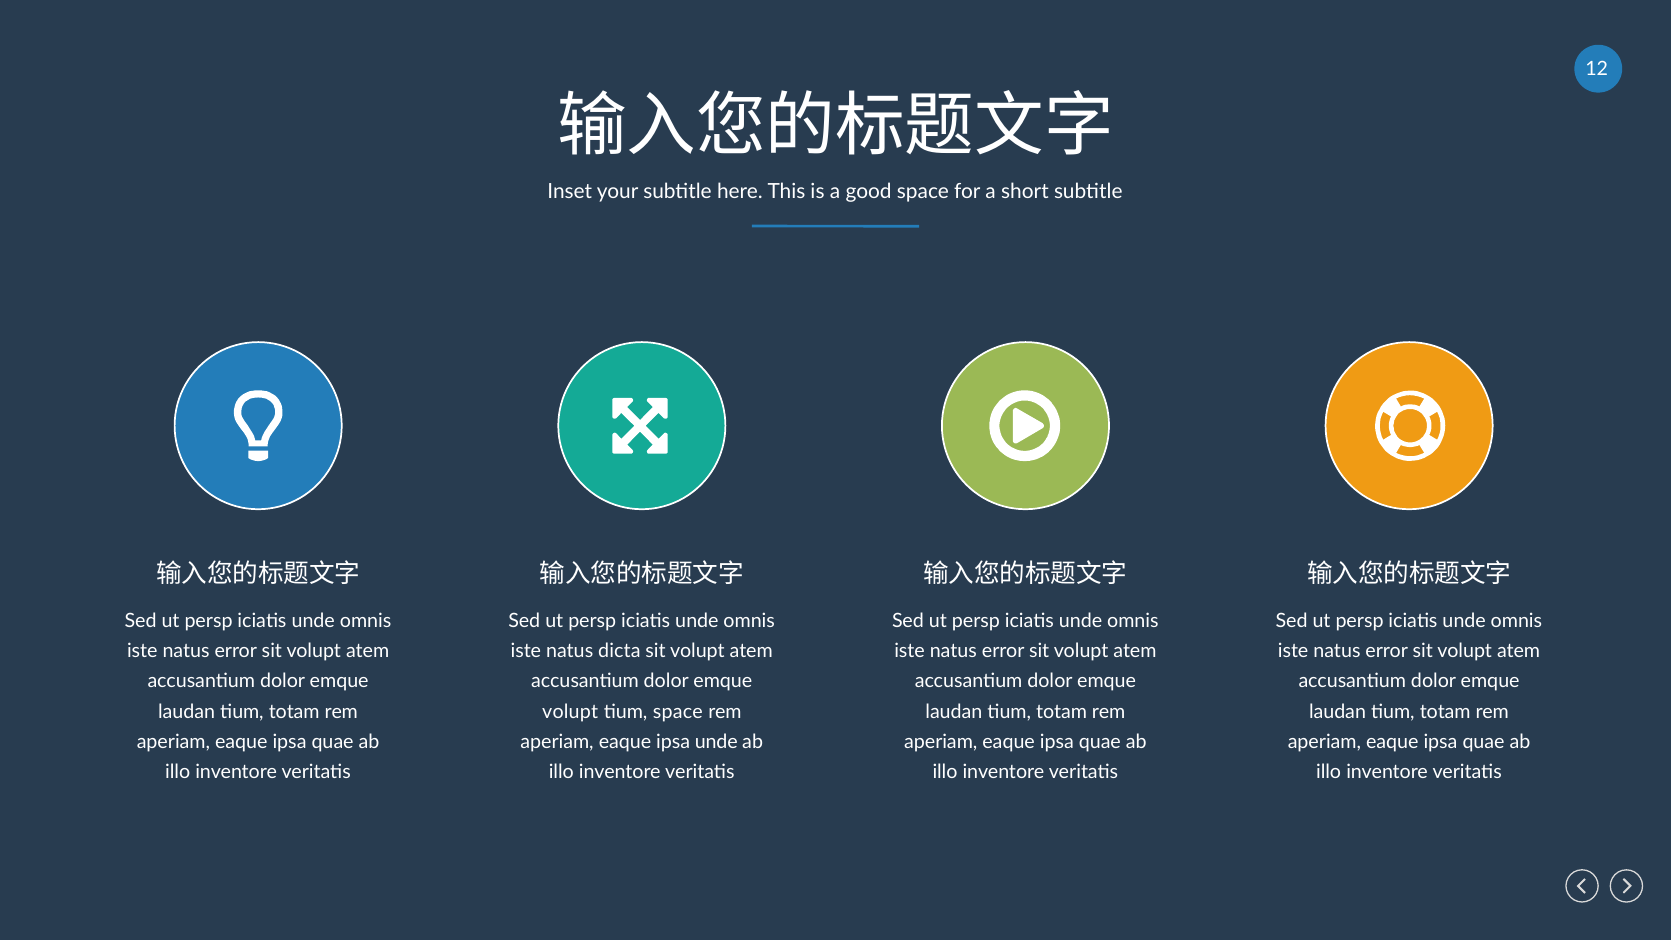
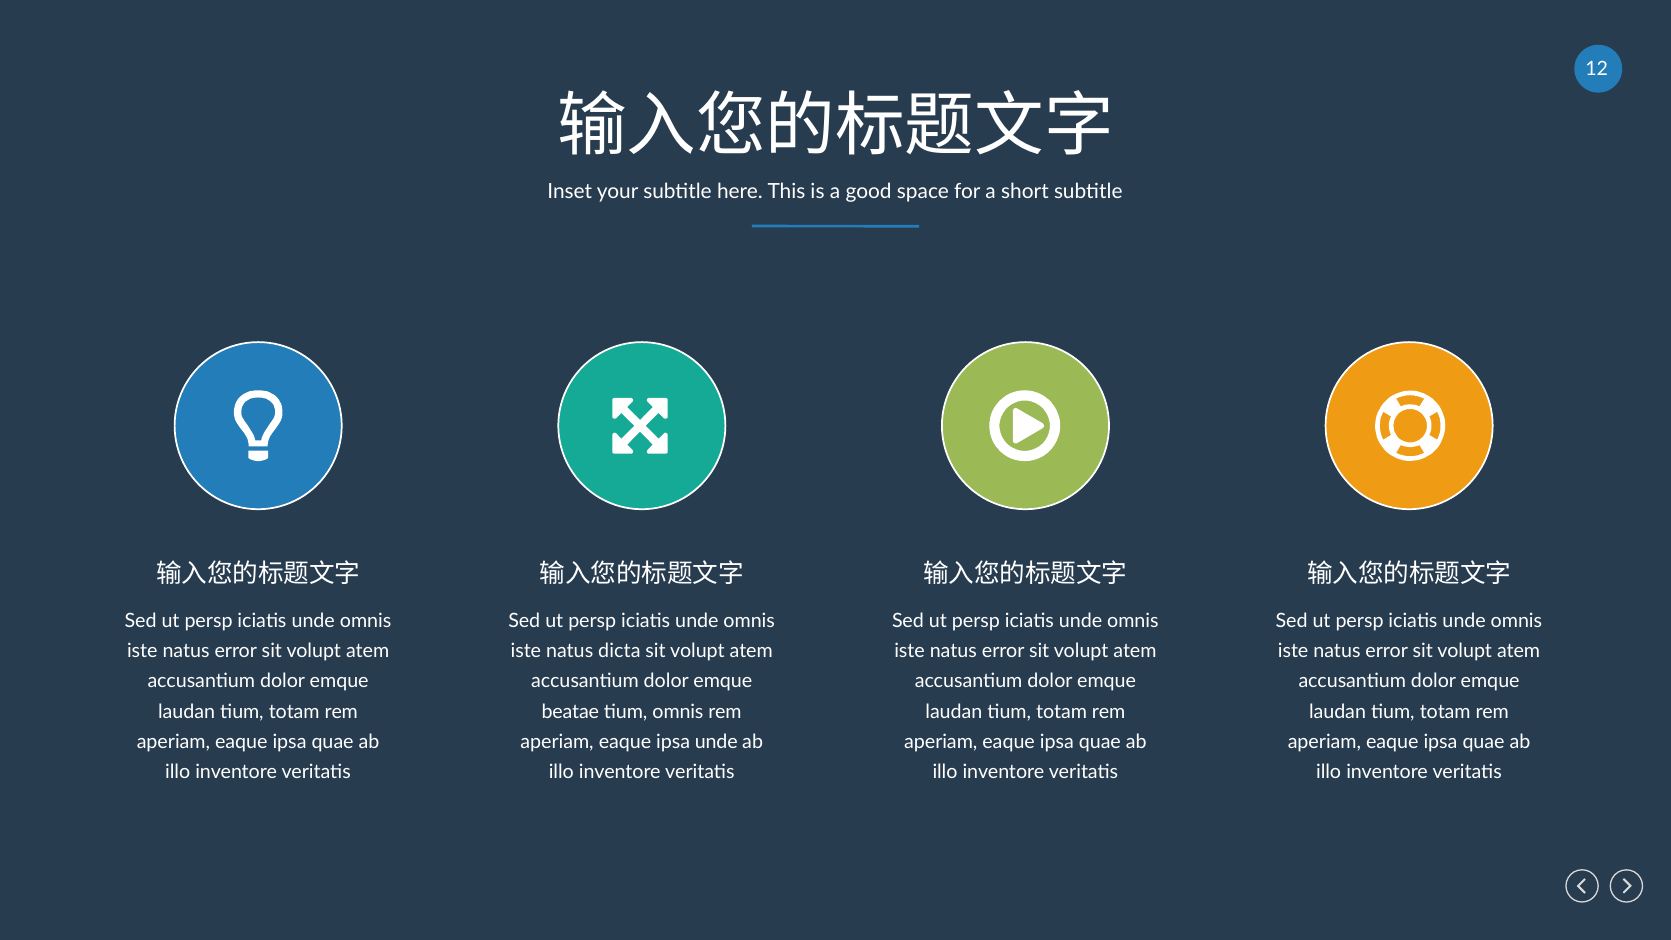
volupt: volupt -> beatae (570, 711)
tium space: space -> omnis (678, 711)
